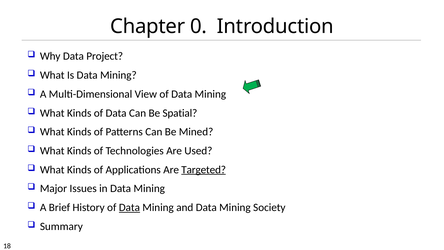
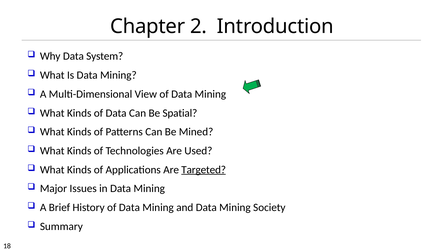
0: 0 -> 2 (199, 26)
Project: Project -> System (105, 56)
Data underline: present -> none (129, 207)
